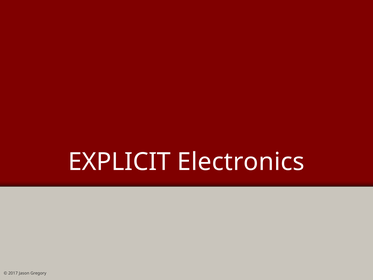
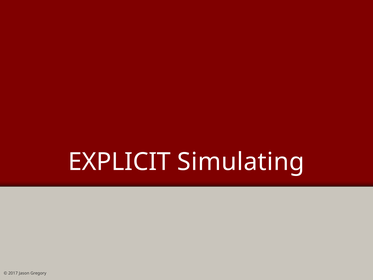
Electronics: Electronics -> Simulating (241, 162)
